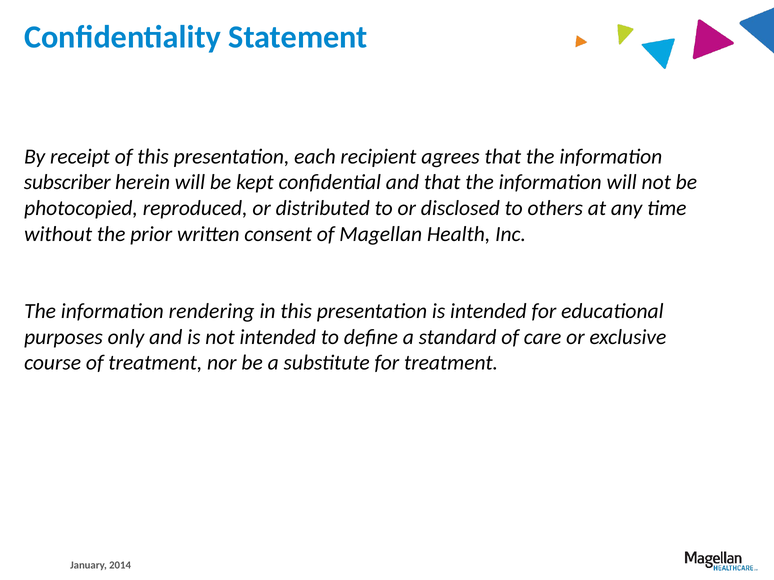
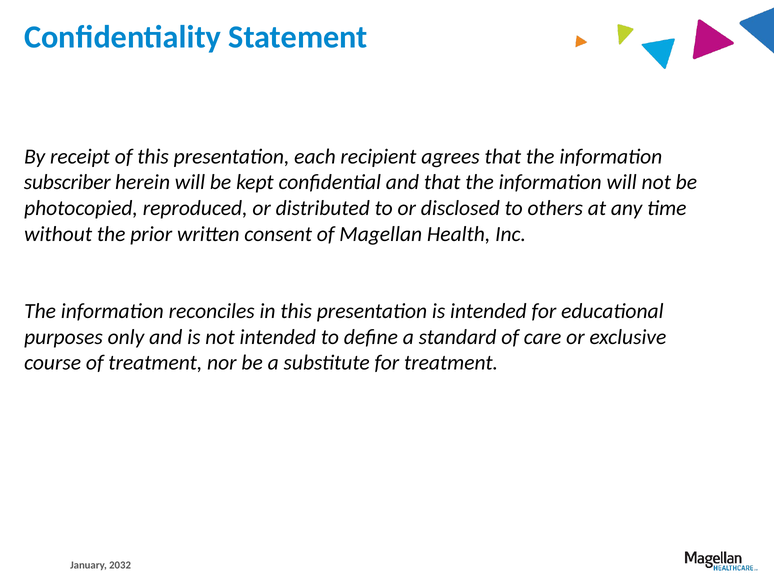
rendering: rendering -> reconciles (212, 312)
2014: 2014 -> 2032 (120, 565)
